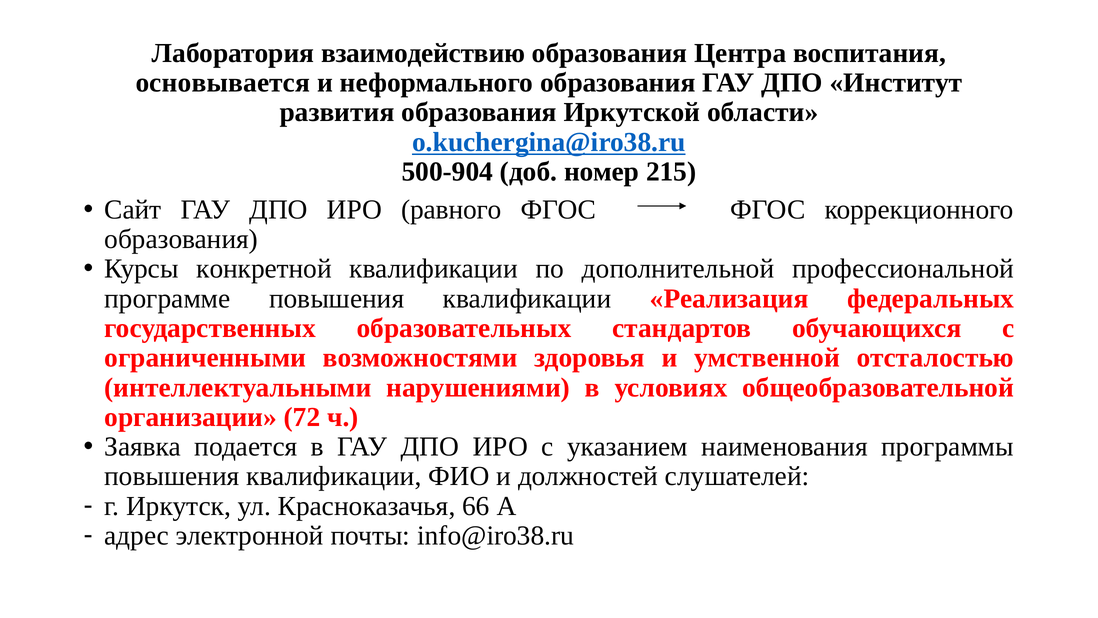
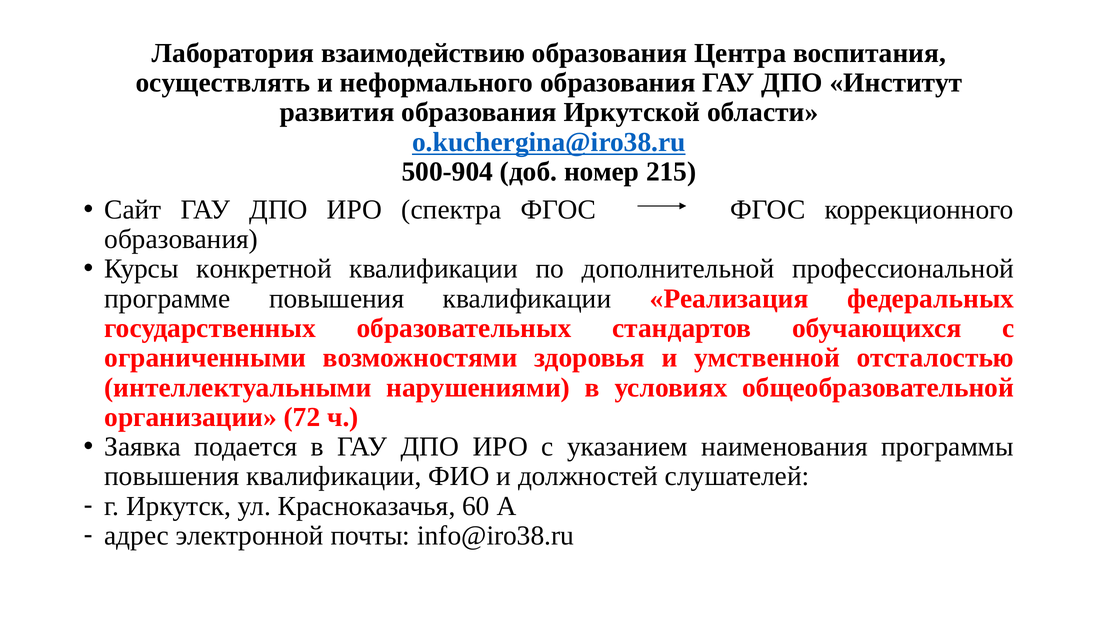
основывается: основывается -> осуществлять (223, 83)
равного: равного -> спектра (451, 209)
66: 66 -> 60 (476, 506)
